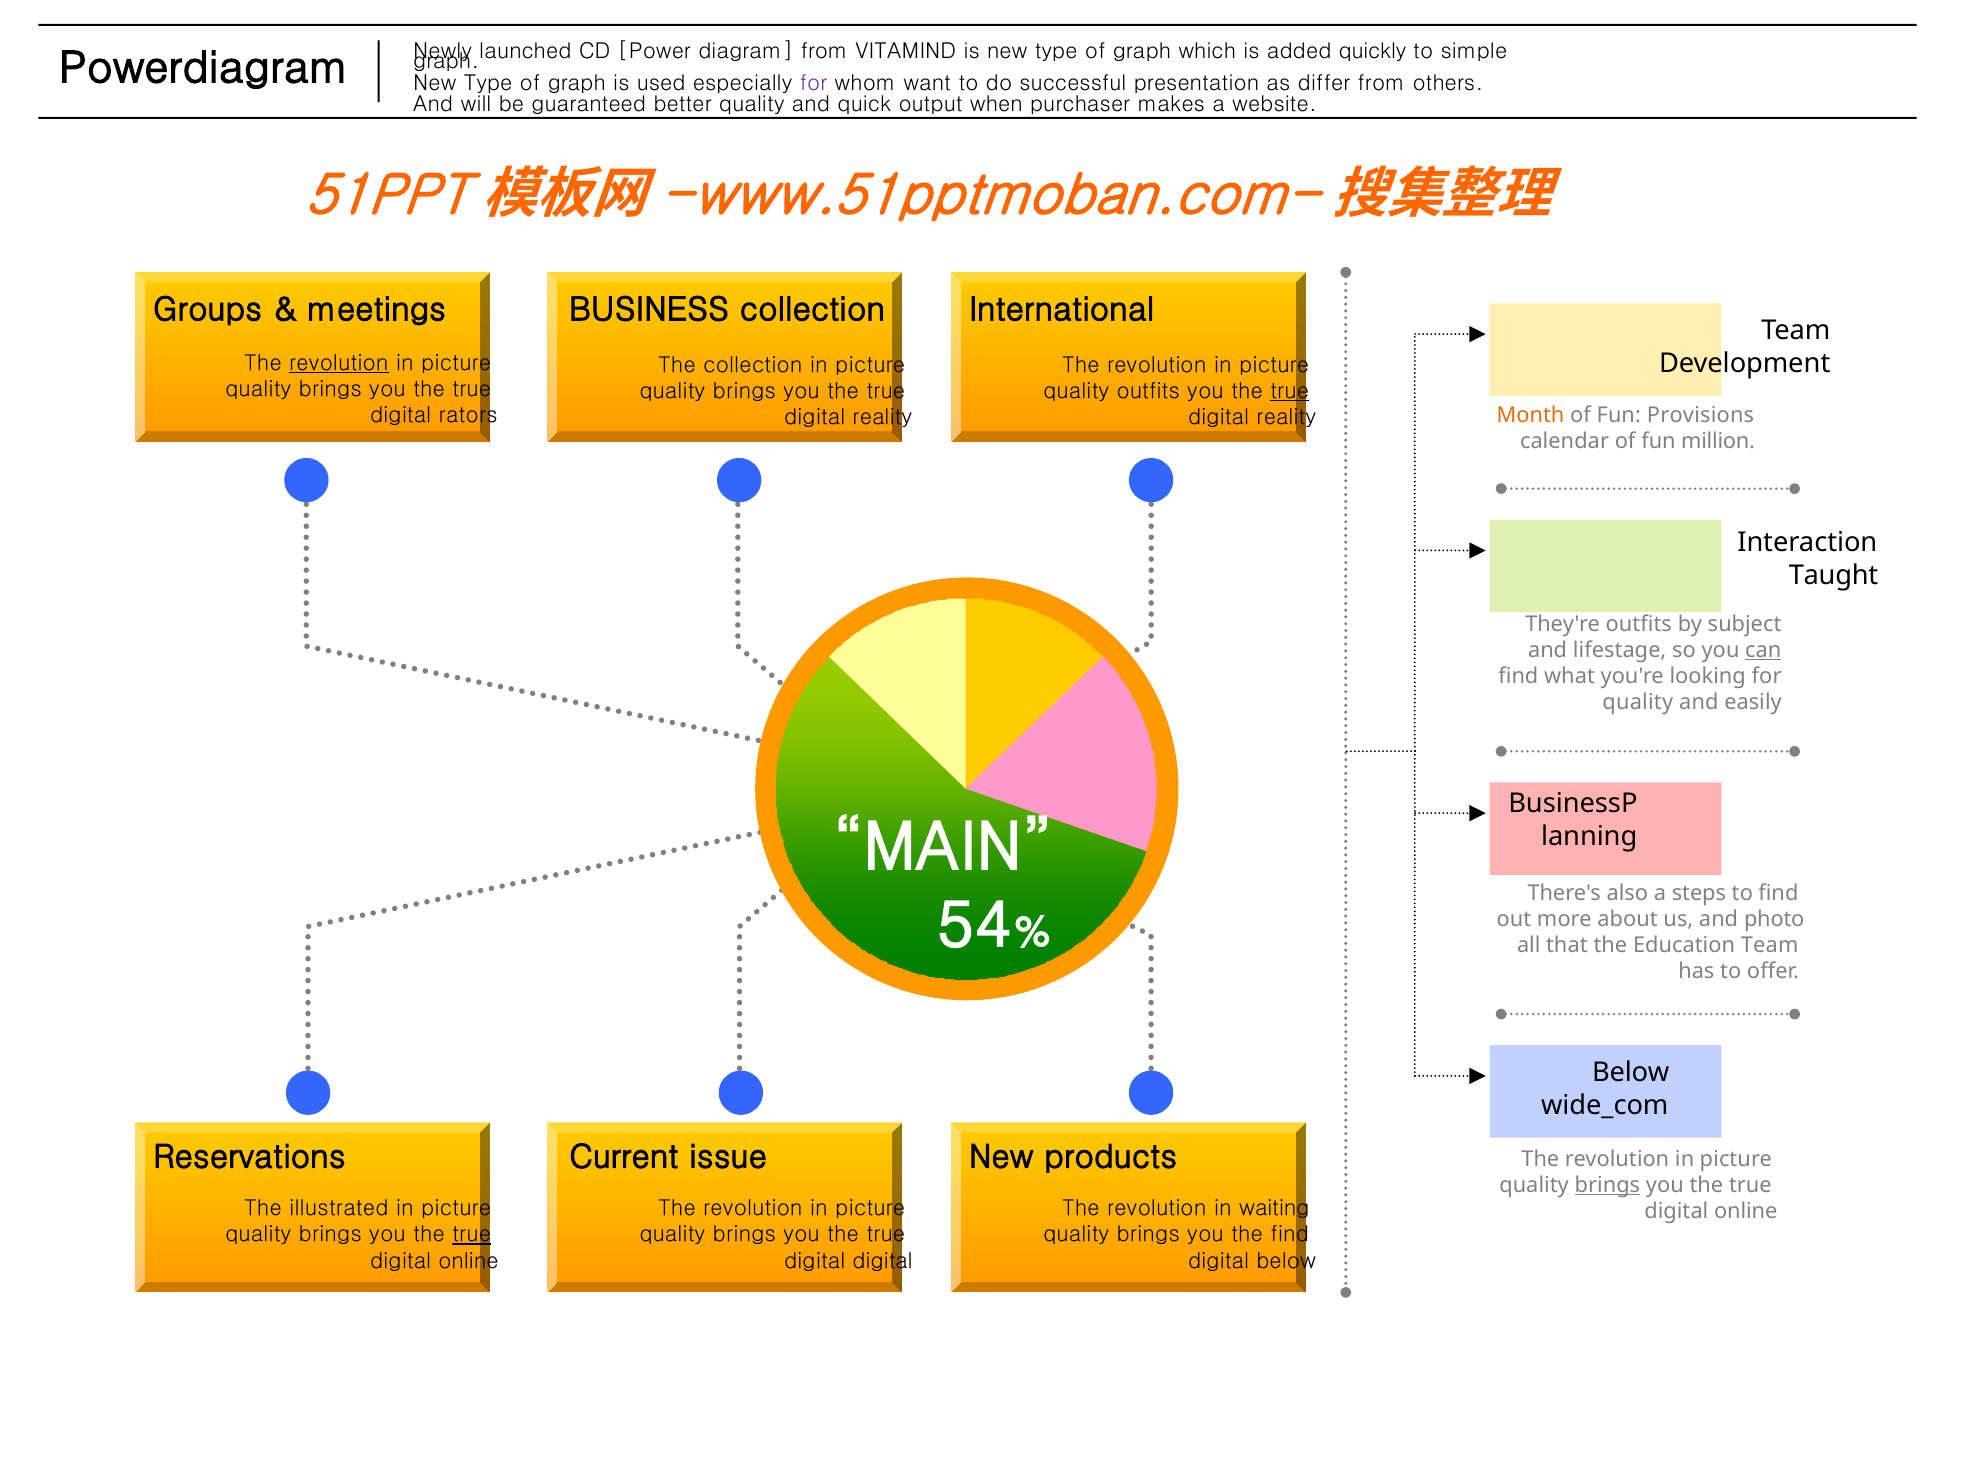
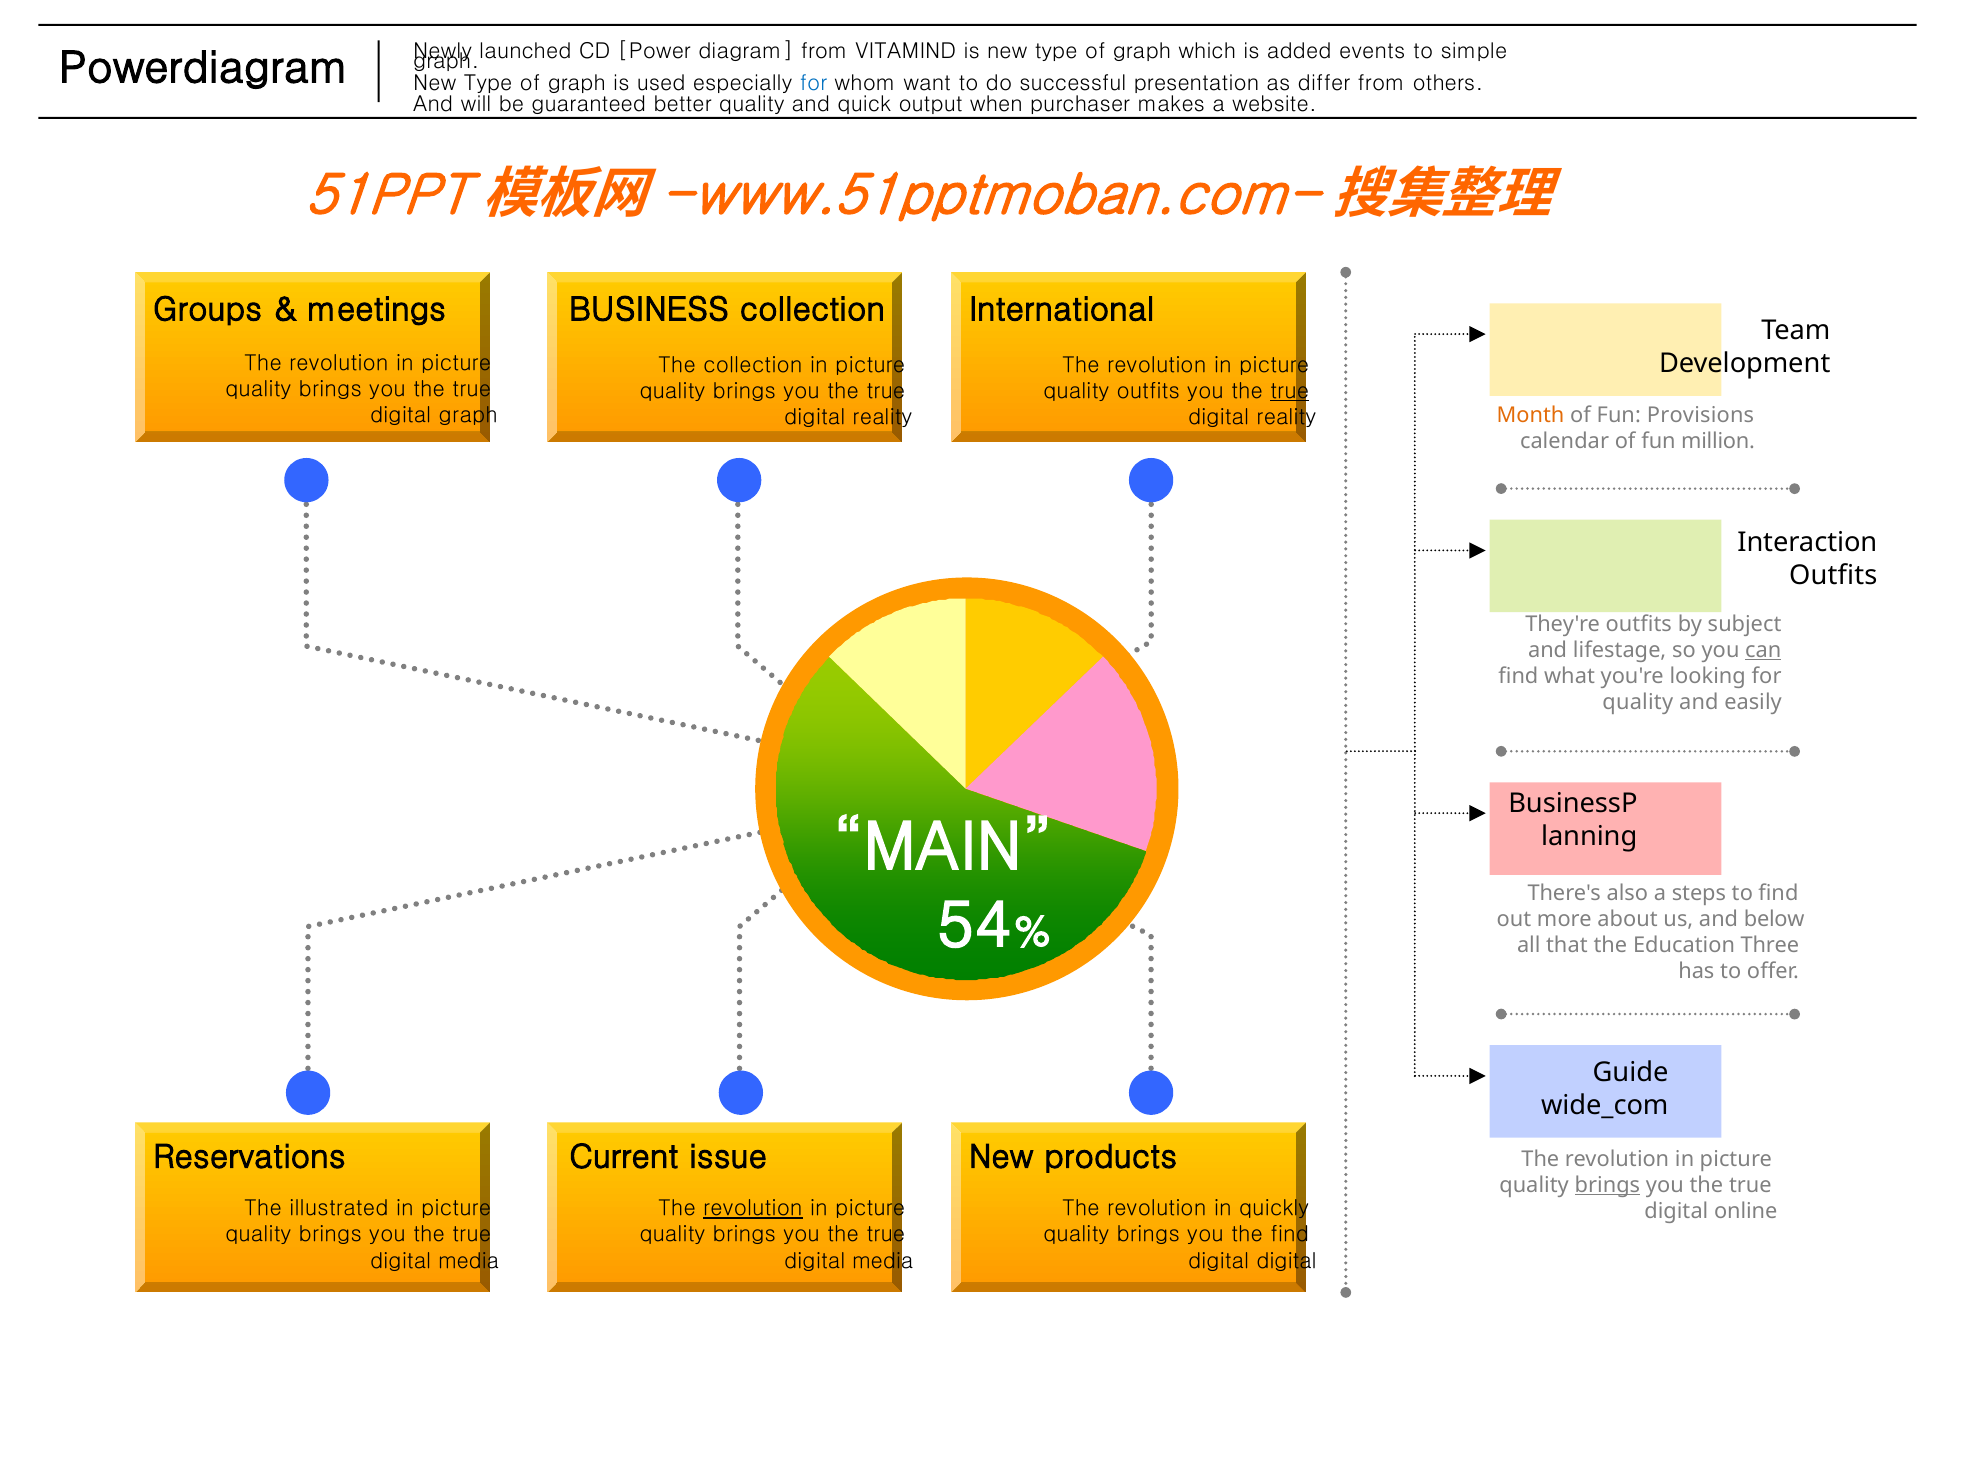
quickly: quickly -> events (1372, 51)
for colour: purple -> blue (813, 83)
revolution underline: present -> none (339, 363)
digital rators: rators -> graph (468, 415)
Taught: Taught -> Outfits (1833, 575)
photo: photo -> below (1774, 919)
Education Team: Team -> Three (1770, 945)
Below: Below -> Guide (1631, 1073)
revolution underline: none -> present (753, 1209)
waiting: waiting -> quickly (1274, 1209)
true underline: present -> none (472, 1235)
online: online -> media (468, 1261)
digital: digital -> media (883, 1261)
digital below: below -> digital (1286, 1261)
